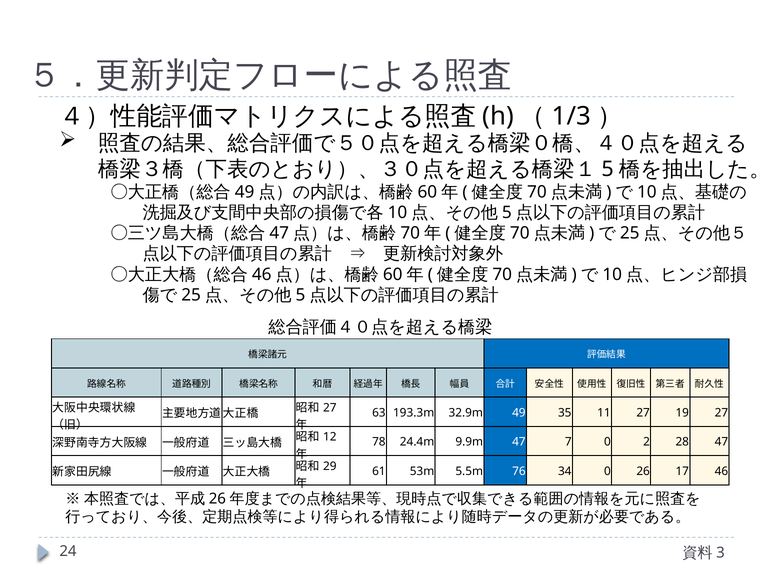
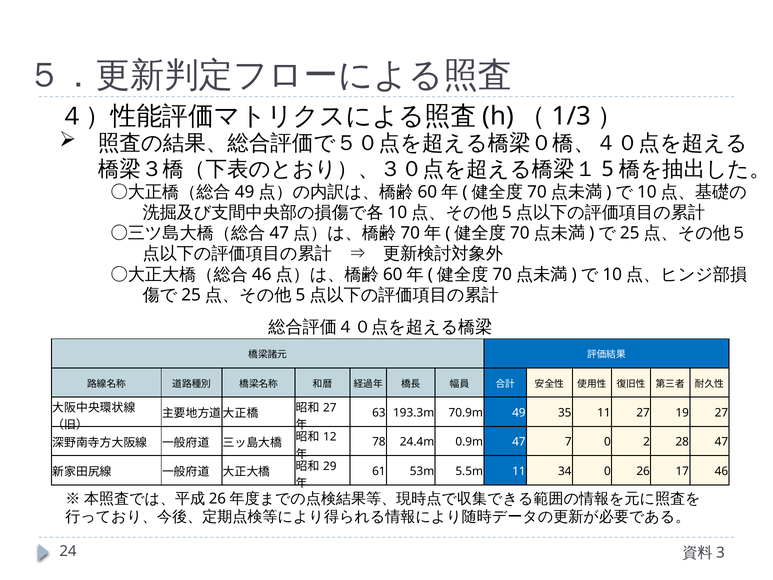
32.9m: 32.9m -> 70.9m (466, 413)
9.9m: 9.9m -> 0.9m (469, 442)
5.5m 76: 76 -> 11 (519, 471)
